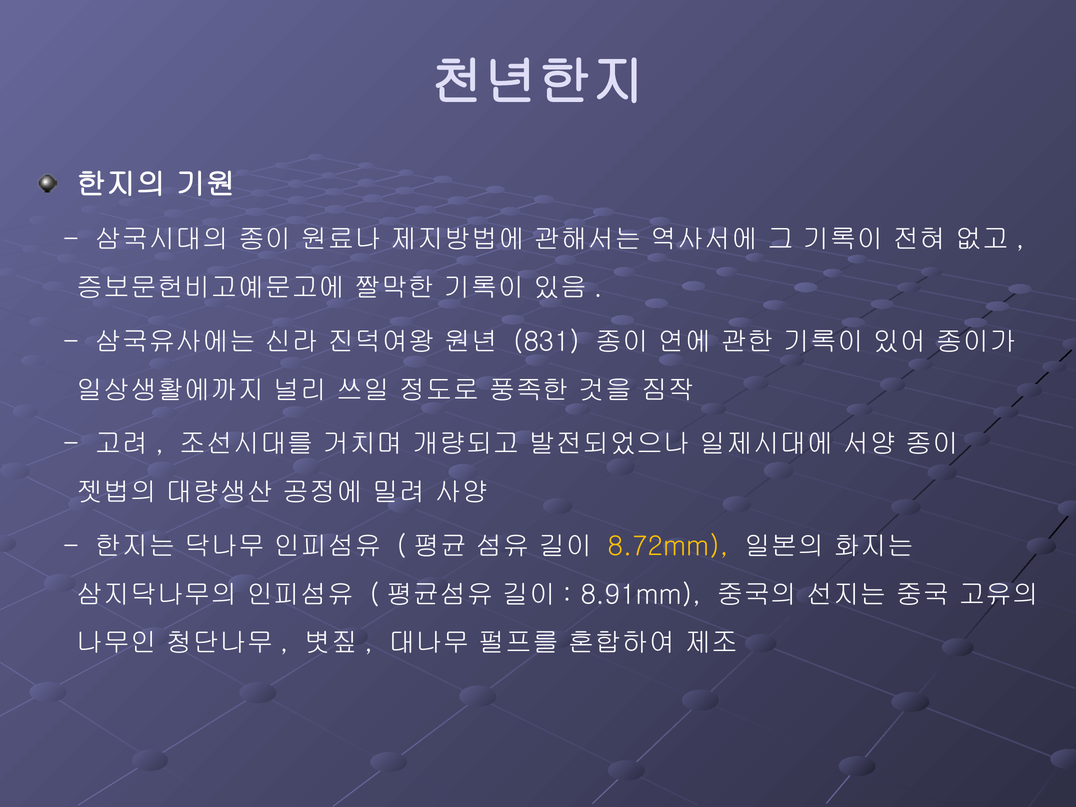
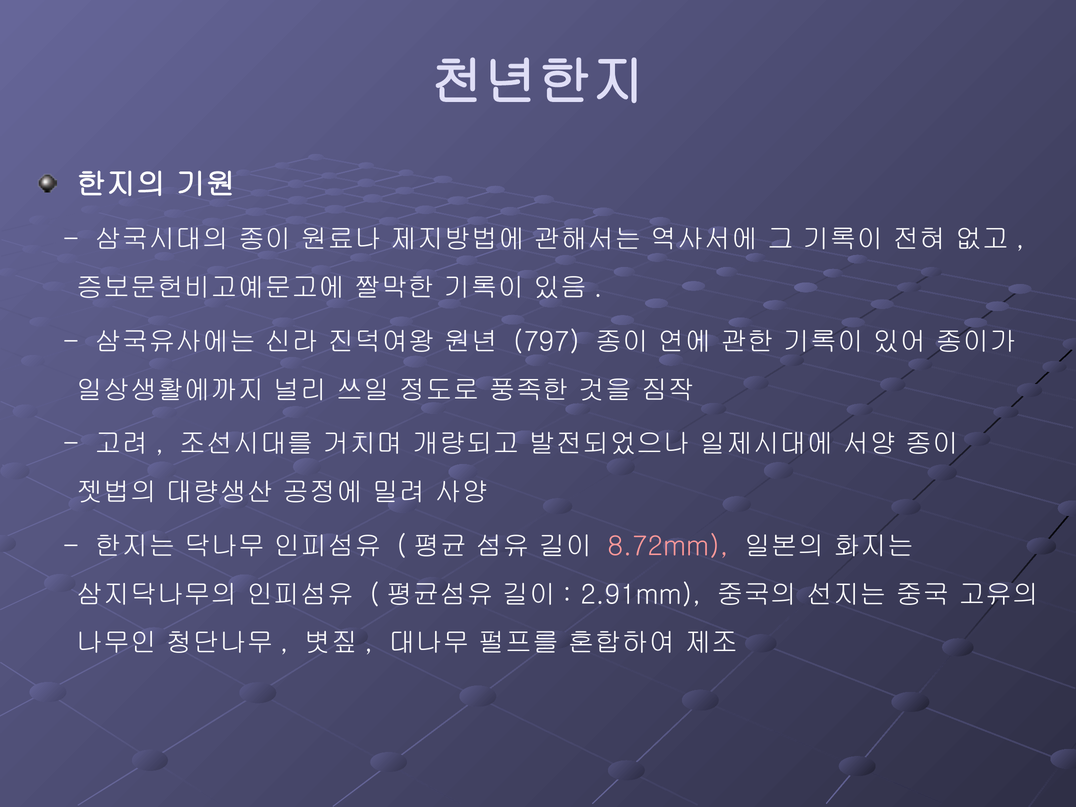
831: 831 -> 797 (547, 342)
8.72mm colour: yellow -> pink (668, 546)
8.91mm: 8.91mm -> 2.91mm (641, 595)
